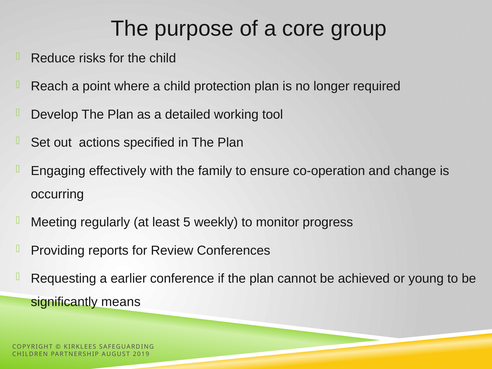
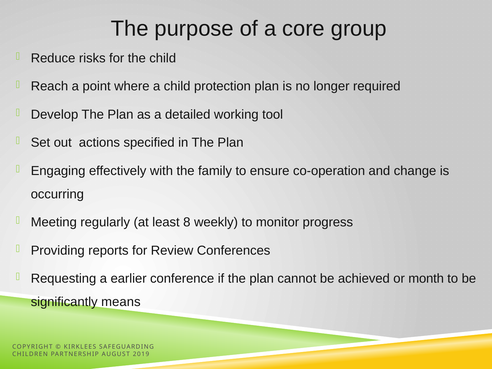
5: 5 -> 8 (187, 222)
young: young -> month (426, 279)
